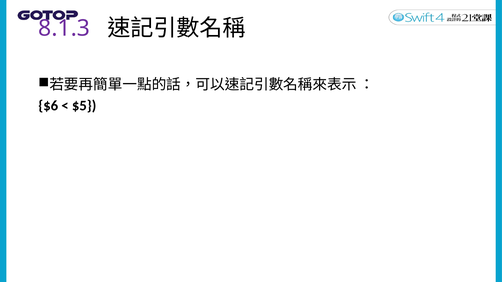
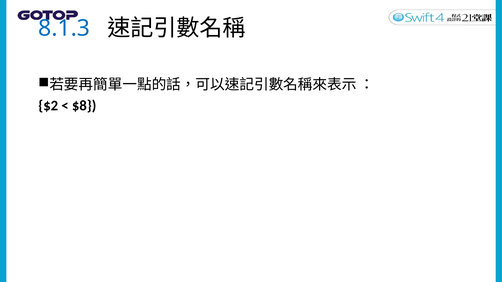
8.1.3 colour: purple -> blue (64, 28)
$6: $6 -> $2 (48, 106)
$5: $5 -> $8 (84, 106)
